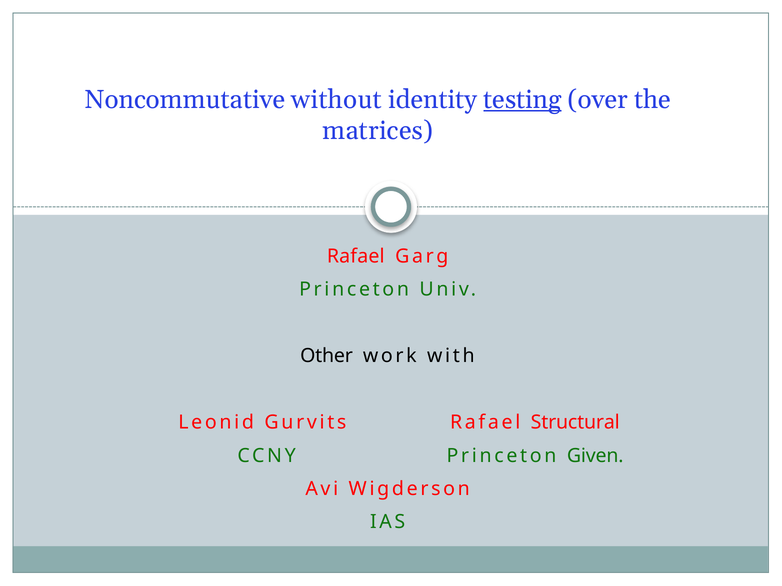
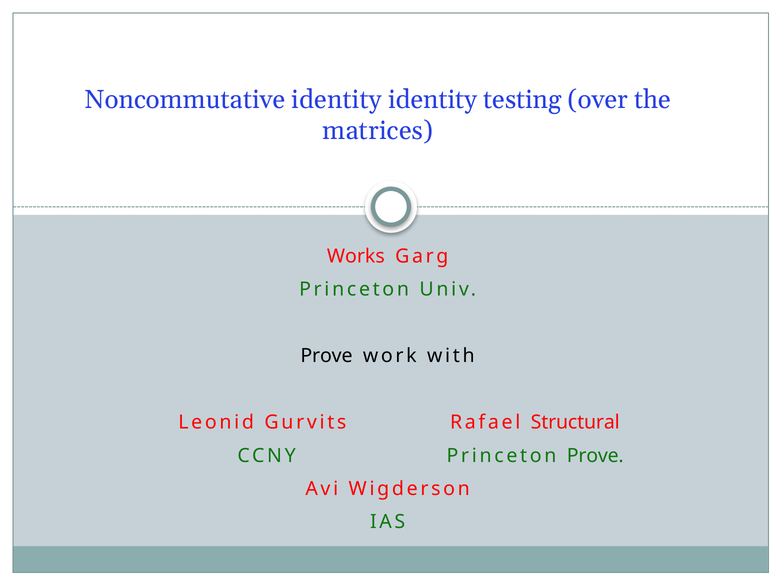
Noncommutative without: without -> identity (337, 100)
testing underline: present -> none (523, 100)
Rafael: Rafael -> Works (356, 256)
Other: Other -> Prove (326, 356)
Princeton Given: Given -> Prove (595, 456)
